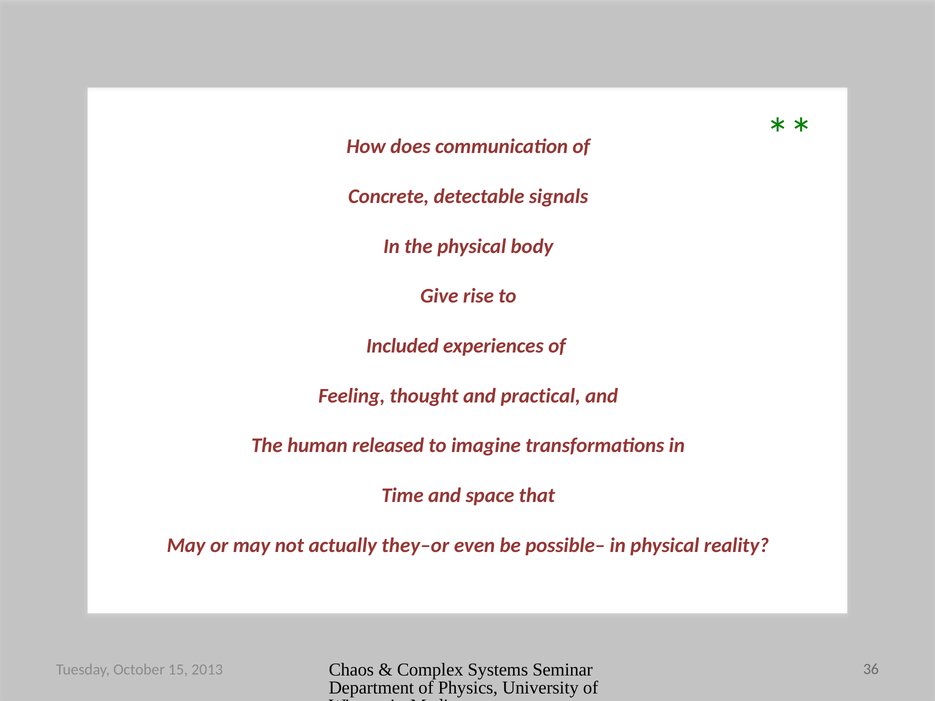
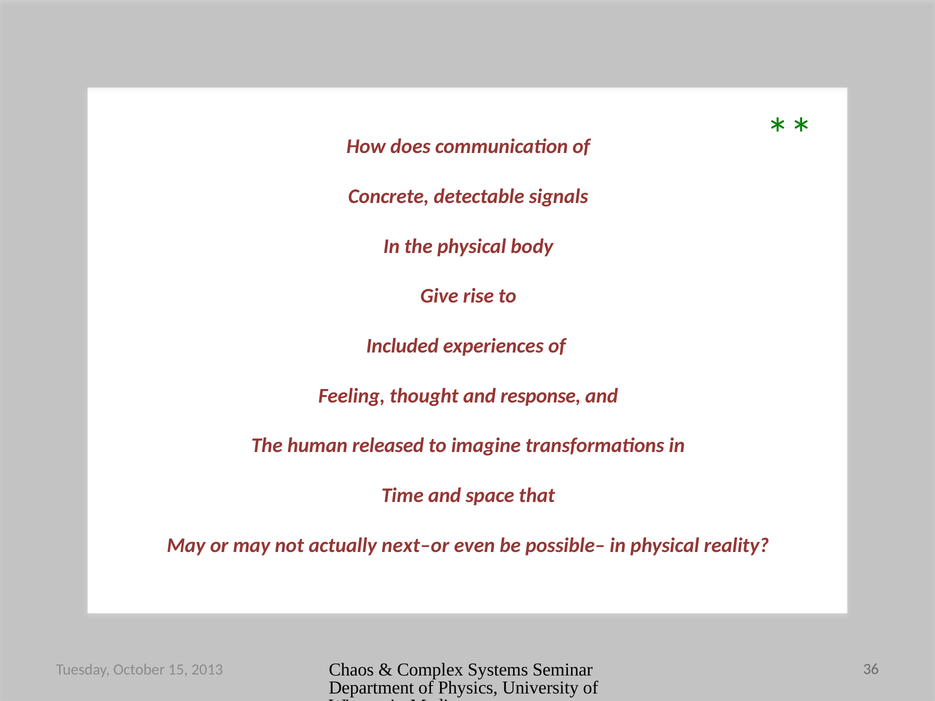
practical: practical -> response (541, 396)
they–or: they–or -> next–or (415, 545)
